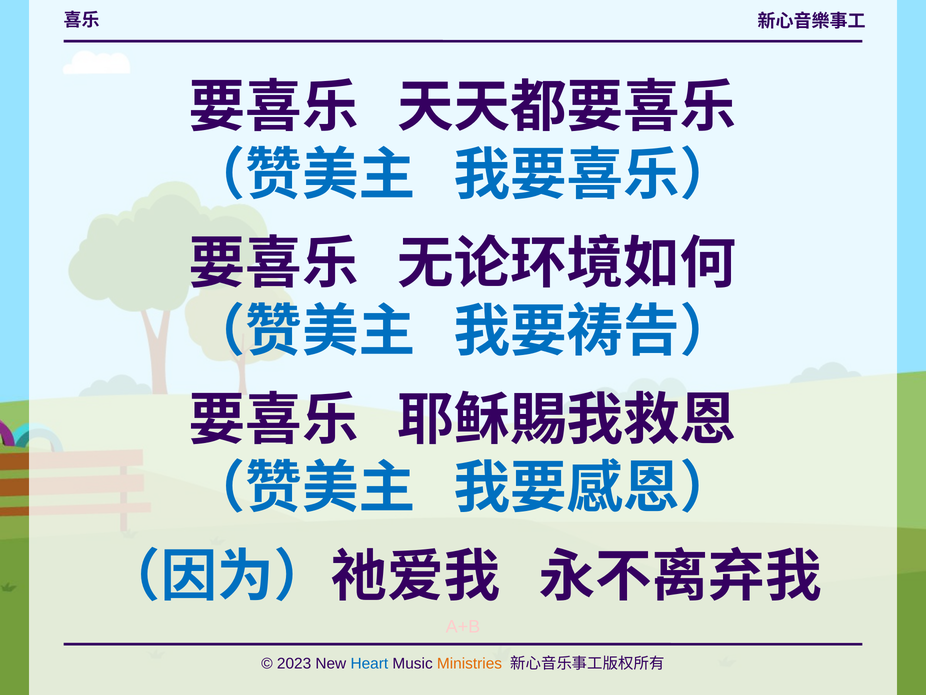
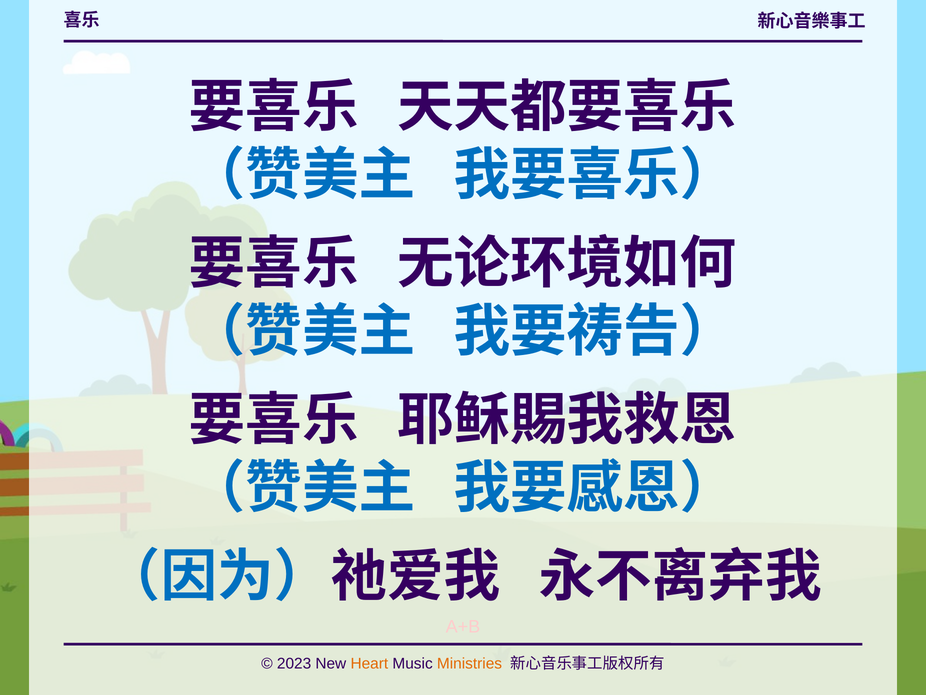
Heart colour: blue -> orange (369, 663)
